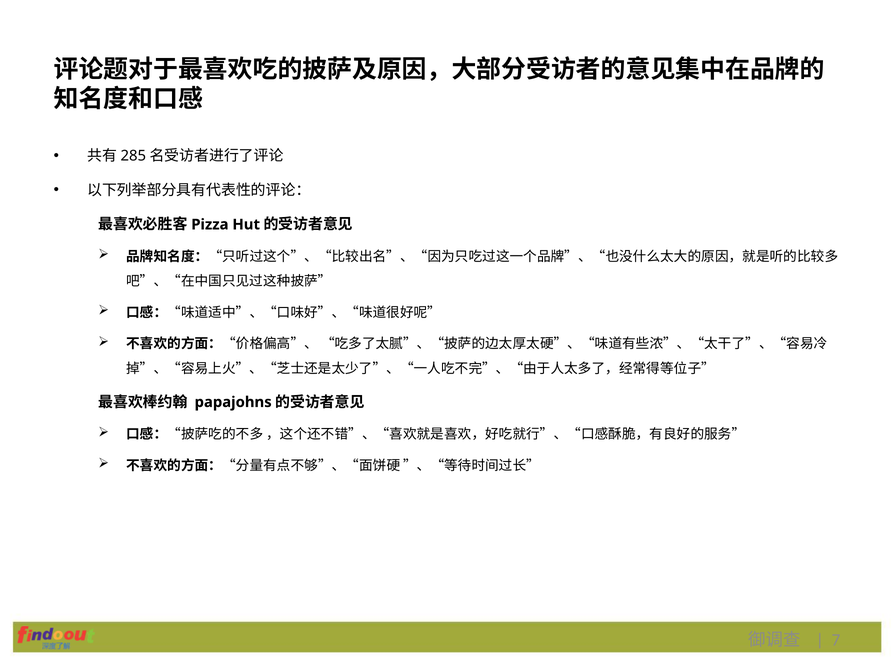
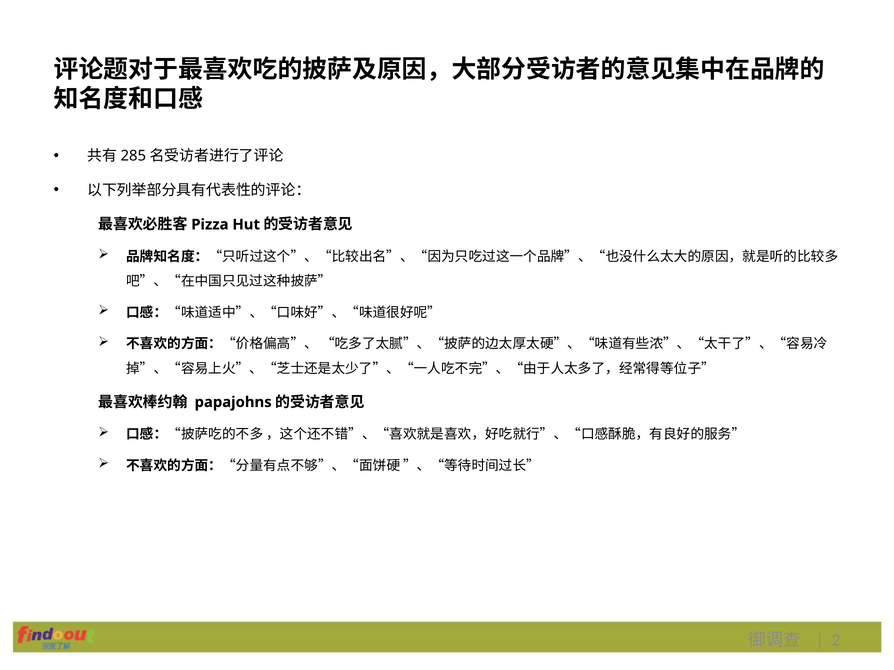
7: 7 -> 2 (836, 640)
